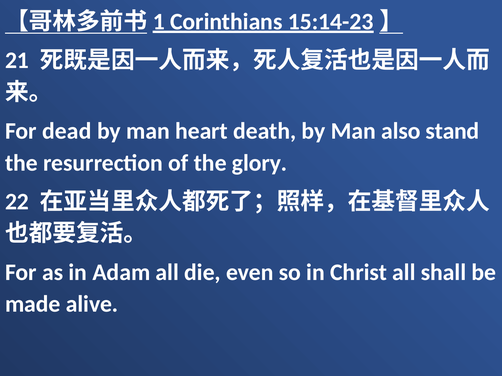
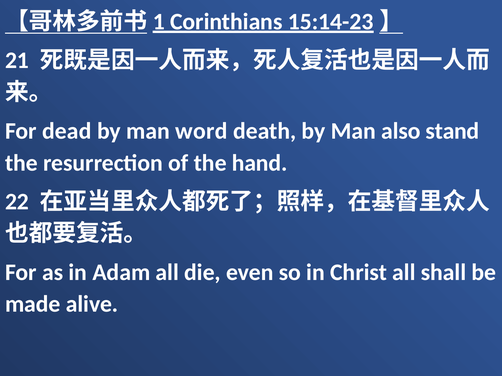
heart: heart -> word (201, 131)
glory: glory -> hand (260, 163)
